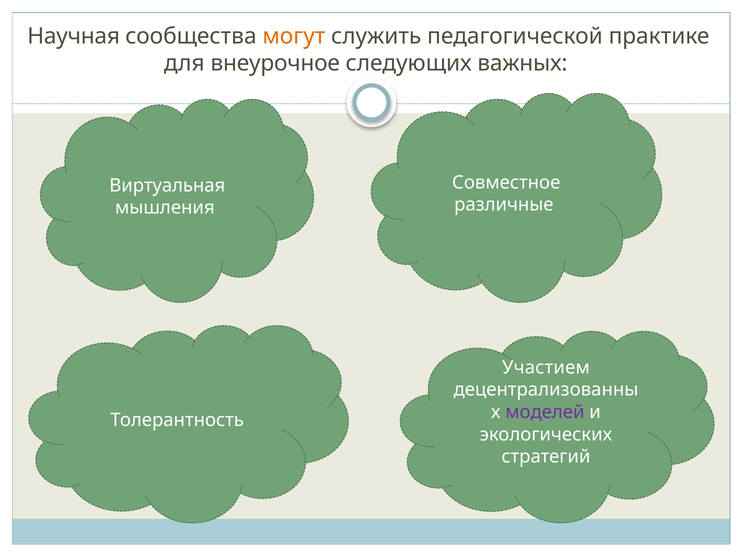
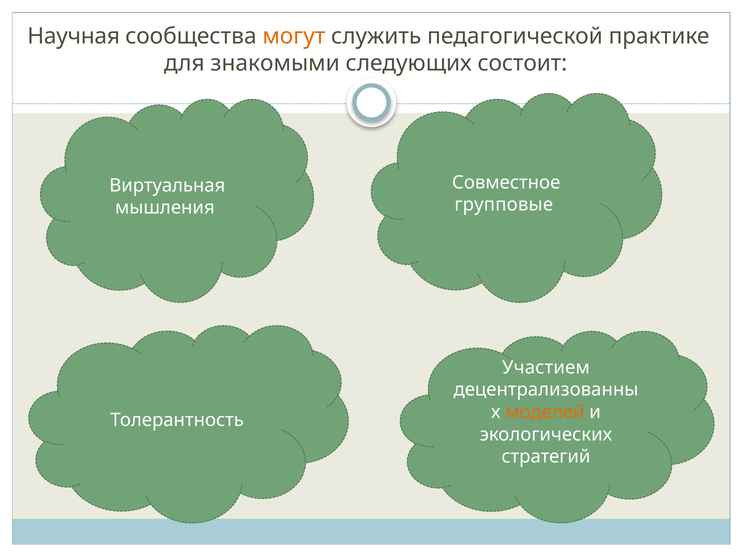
внеурочное: внеурочное -> знакомыми (275, 64)
важных: важных -> состоит (522, 64)
различные: различные -> групповые (504, 205)
моделей colour: purple -> orange (545, 412)
